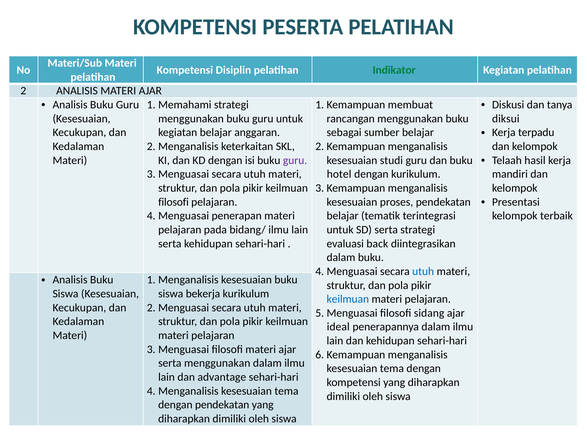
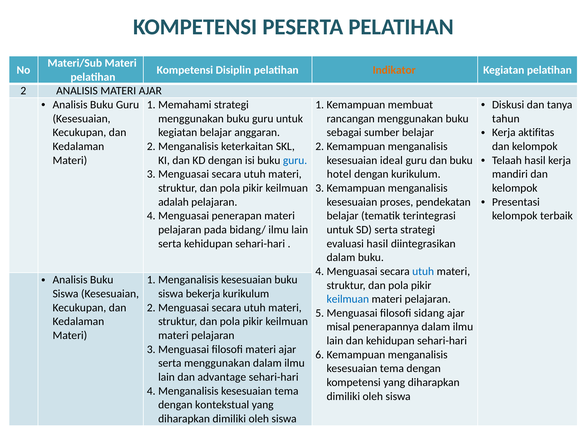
Indikator colour: green -> orange (394, 70)
diksui: diksui -> tahun (506, 119)
terpadu: terpadu -> aktifitas (536, 133)
guru colour: purple -> blue (295, 160)
studi: studi -> ideal (391, 160)
filosofi: filosofi -> adalah (173, 202)
evaluasi back: back -> hasil (377, 244)
ideal: ideal -> misal (338, 327)
dengan pendekatan: pendekatan -> kontekstual (222, 405)
